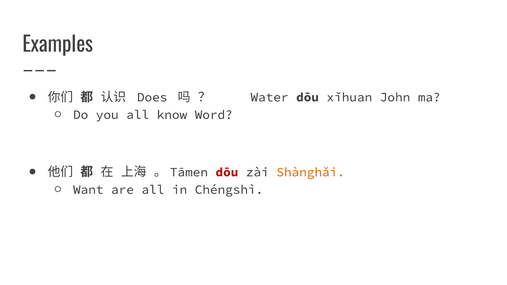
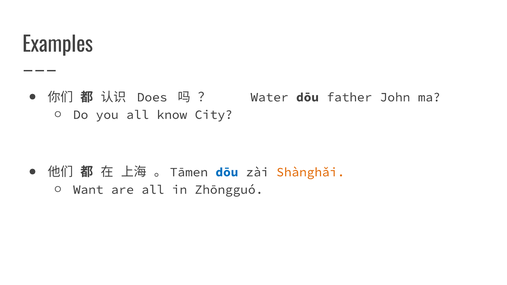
xǐhuan: xǐhuan -> father (349, 97)
Word: Word -> City (214, 115)
dōu colour: red -> blue (227, 172)
Chéngshì: Chéngshì -> Zhōngguó (229, 190)
